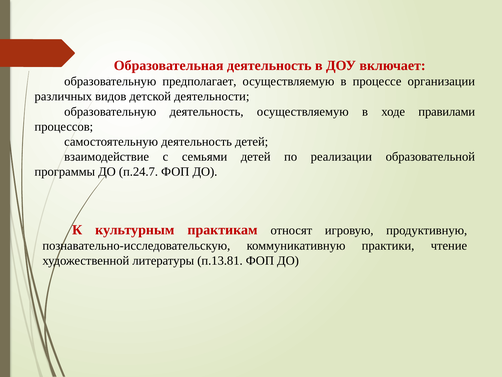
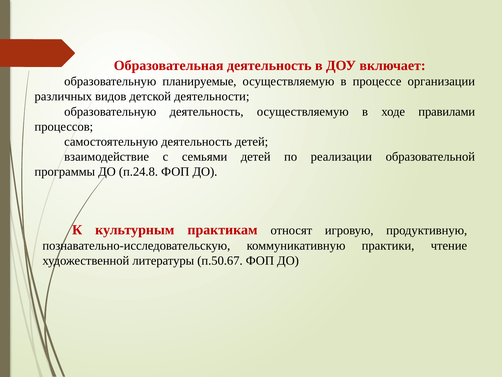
предполагает: предполагает -> планируемые (199, 81)
п.24.7: п.24.7 -> п.24.8 (138, 172)
п.13.81: п.13.81 -> п.50.67 (220, 260)
